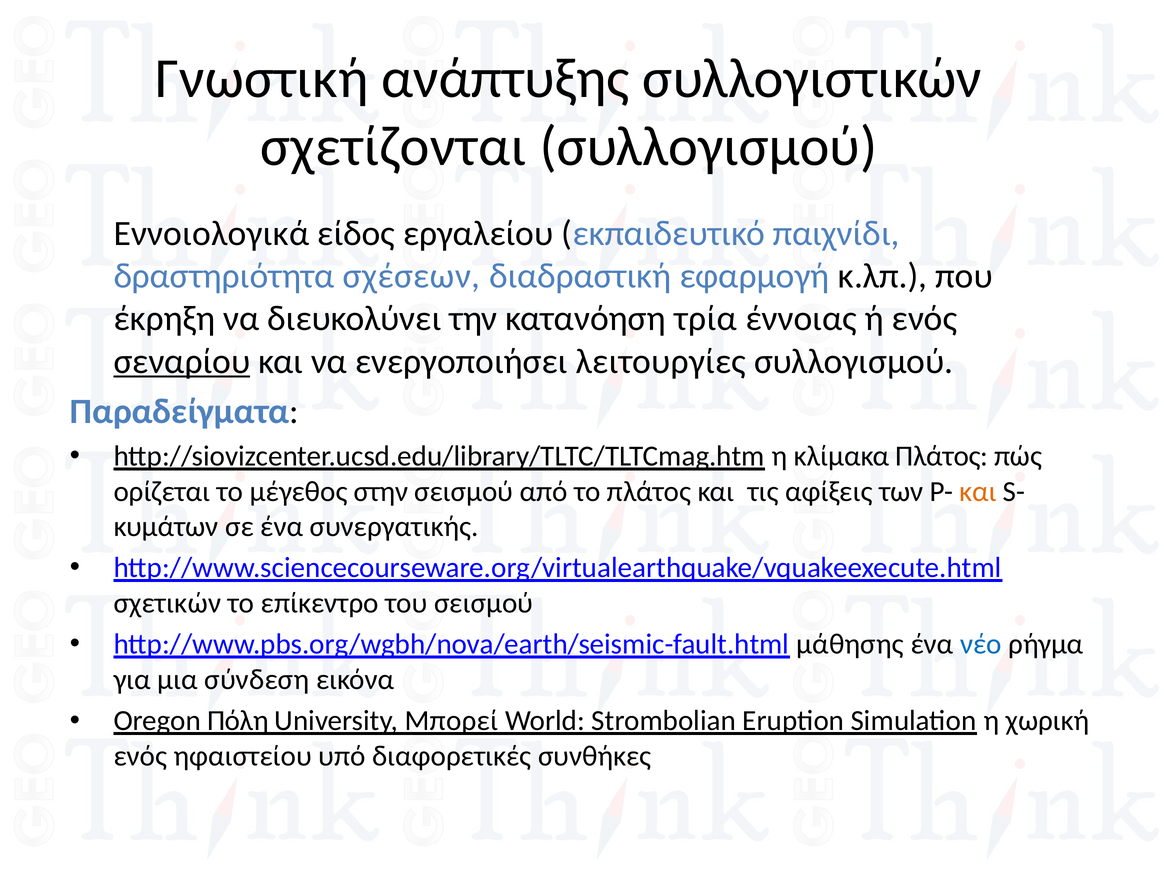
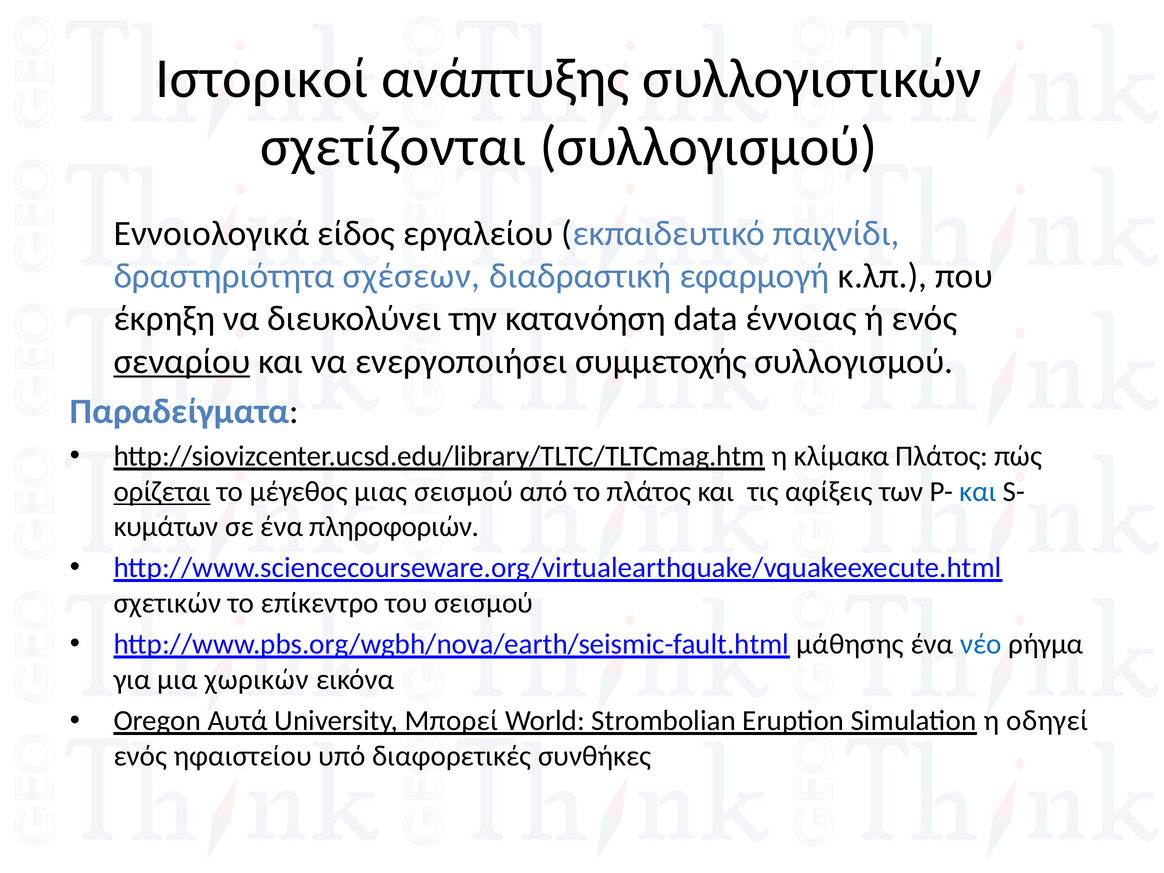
Γνωστική: Γνωστική -> Ιστορικοί (262, 79)
τρία: τρία -> data (706, 319)
λειτουργίες: λειτουργίες -> συμμετοχής (661, 361)
ορίζεται underline: none -> present (162, 492)
στην: στην -> μιας (381, 492)
και colour: orange -> blue (978, 492)
συνεργατικής: συνεργατικής -> πληροφοριών (394, 527)
σύνδεση: σύνδεση -> χωρικών (257, 680)
Πόλη: Πόλη -> Αυτά (238, 721)
χωρική: χωρική -> οδηγεί (1047, 721)
